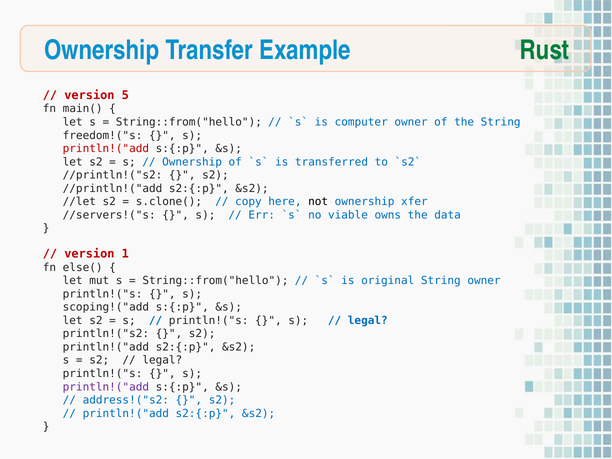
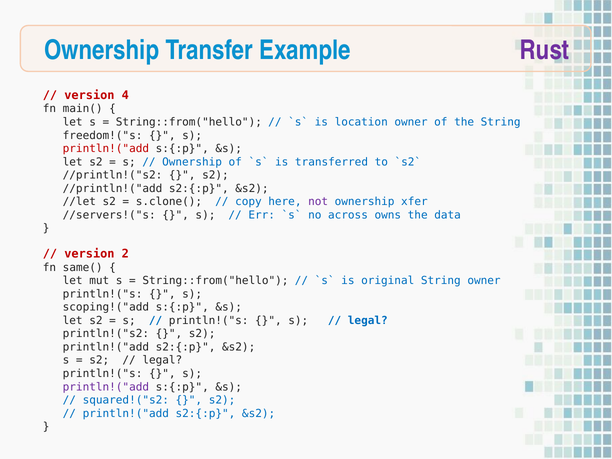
Rust colour: green -> purple (545, 50)
5: 5 -> 4 (125, 95)
computer: computer -> location (361, 122)
not colour: black -> purple (318, 202)
viable: viable -> across (348, 215)
1: 1 -> 2 (125, 254)
else(: else( -> same( (83, 267)
address!("s2: address!("s2 -> squared!("s2 (126, 400)
